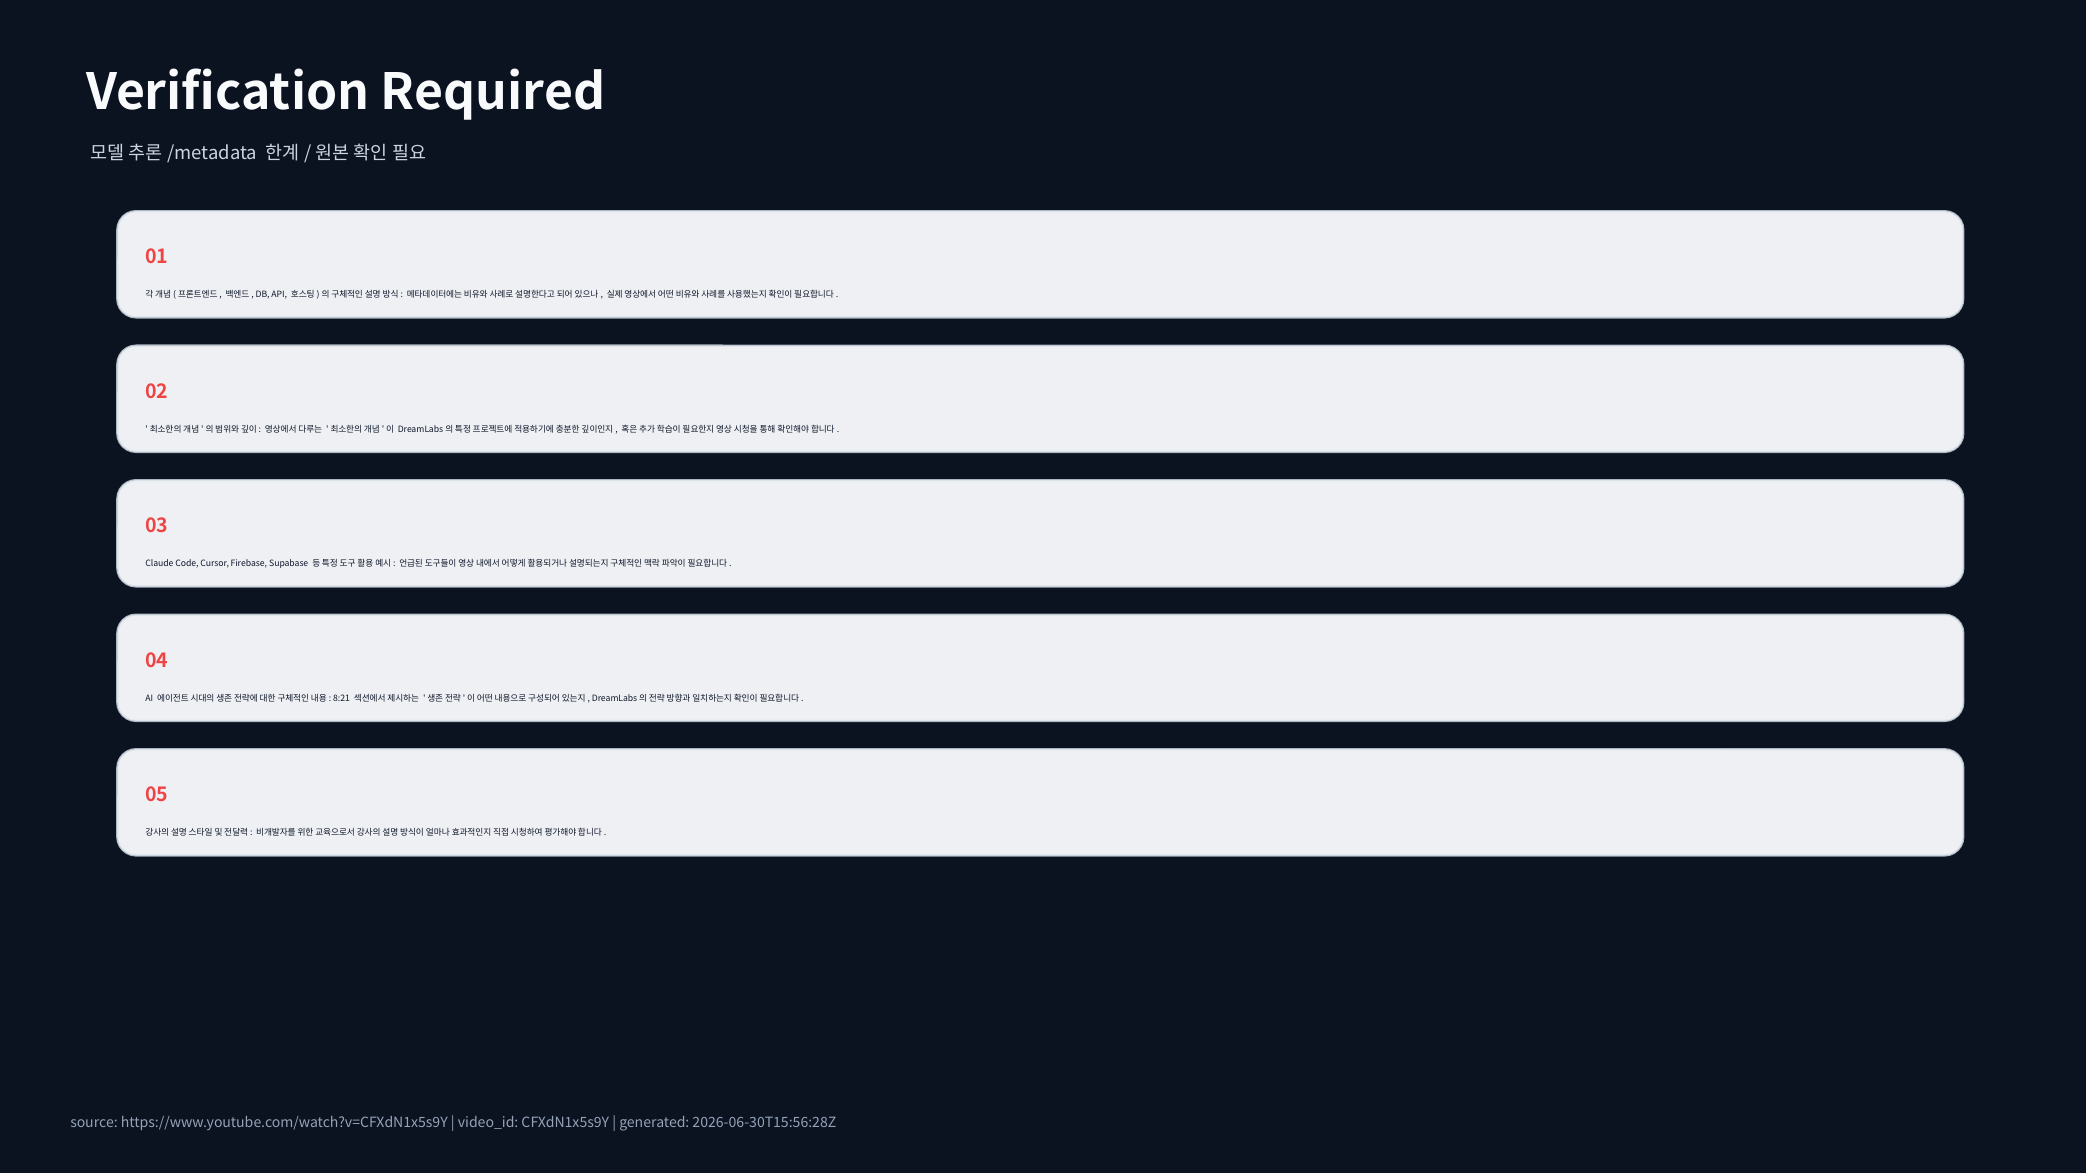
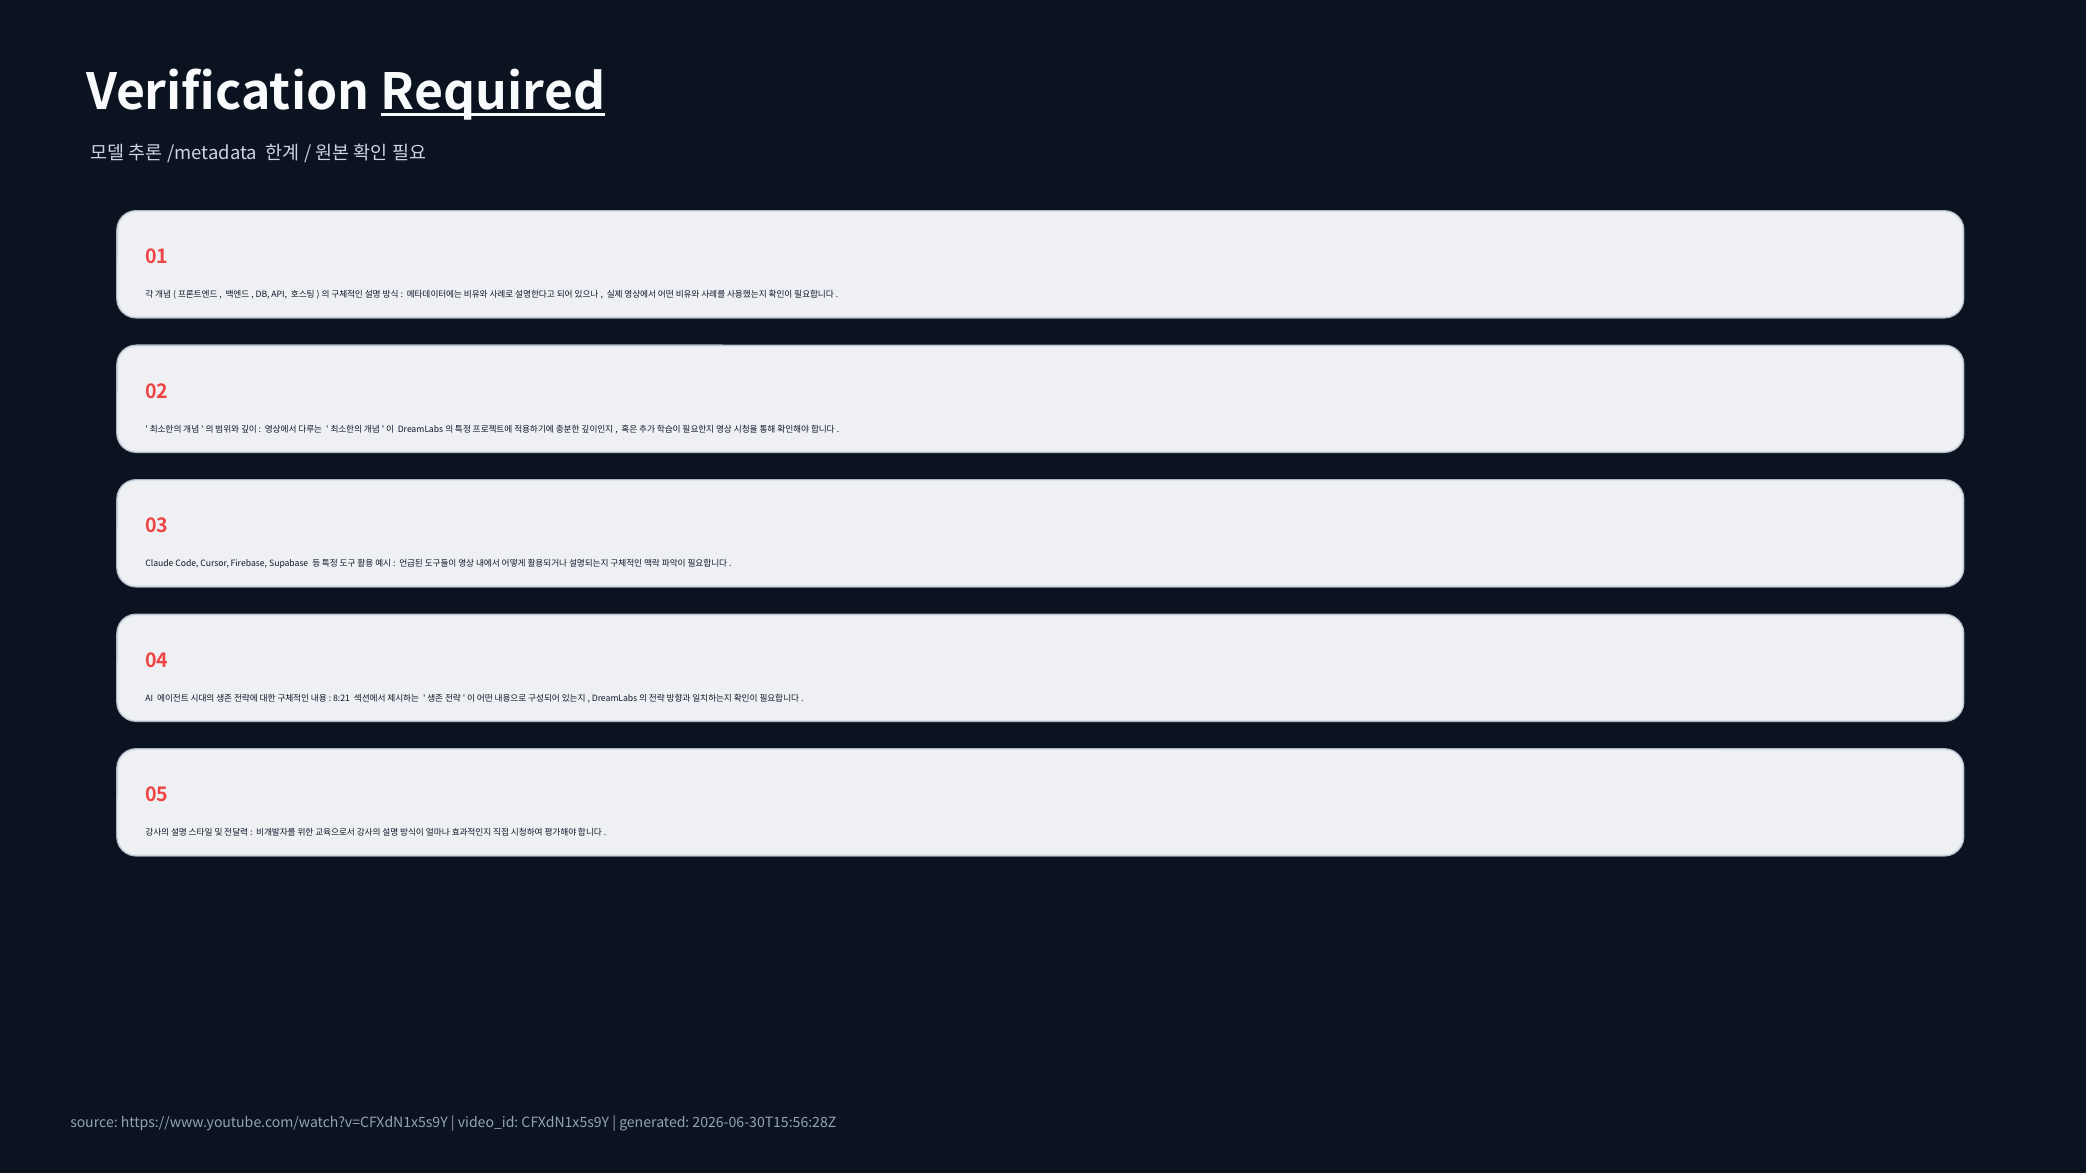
Required underline: none -> present (493, 93)
